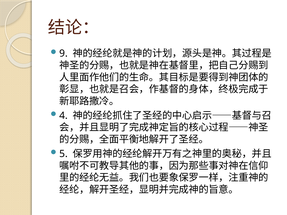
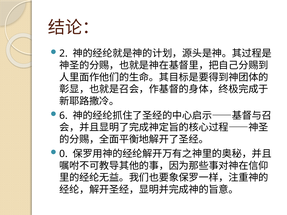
9: 9 -> 2 (64, 54)
4: 4 -> 6 (64, 116)
5: 5 -> 0 (64, 154)
